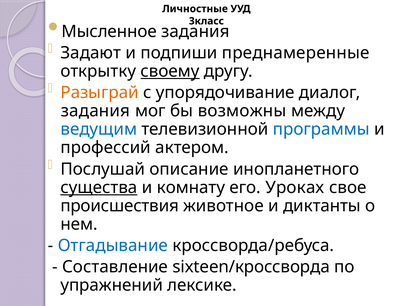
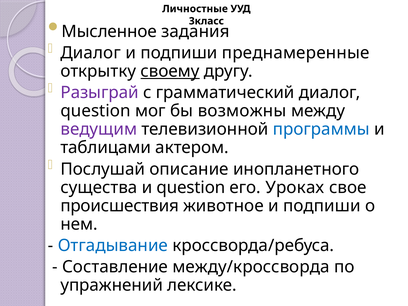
Задают: Задают -> Диалог (91, 53)
Разыграй colour: orange -> purple (100, 93)
упорядочивание: упорядочивание -> грамматический (225, 93)
задания: задания -> question (96, 111)
ведущим colour: blue -> purple (99, 129)
профессий: профессий -> таблицами (106, 148)
существа underline: present -> none (99, 187)
и комнату: комнату -> question (191, 187)
животное и диктанты: диктанты -> подпиши (322, 206)
sixteen/кроссворда: sixteen/кроссворда -> между/кроссворда (251, 267)
